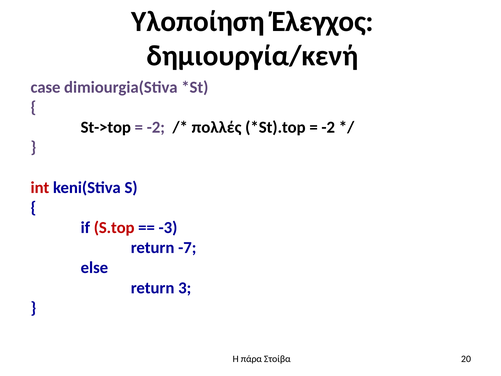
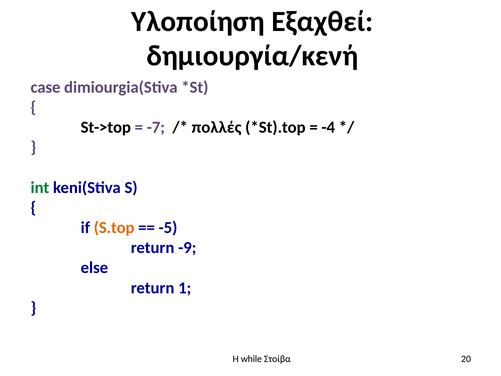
Έλεγχος: Έλεγχος -> Εξαχθεί (322, 21)
-2: -2 -> -7 (156, 127)
-2: -2 -> -4 (328, 127)
int colour: red -> green (40, 187)
S.top colour: red -> orange (114, 228)
-3: -3 -> -5 (168, 228)
-7: -7 -> -9 (187, 248)
3: 3 -> 1 (185, 288)
πάρα: πάρα -> while (251, 359)
